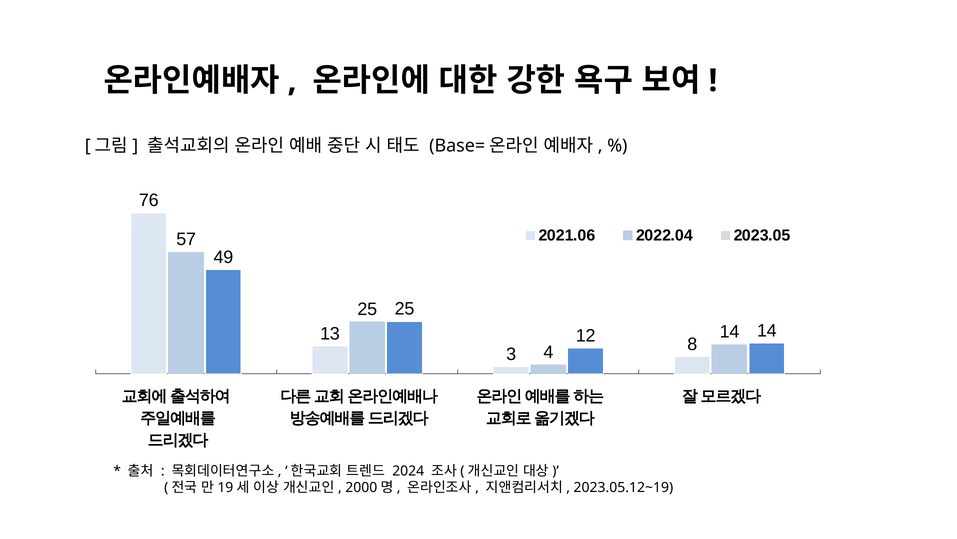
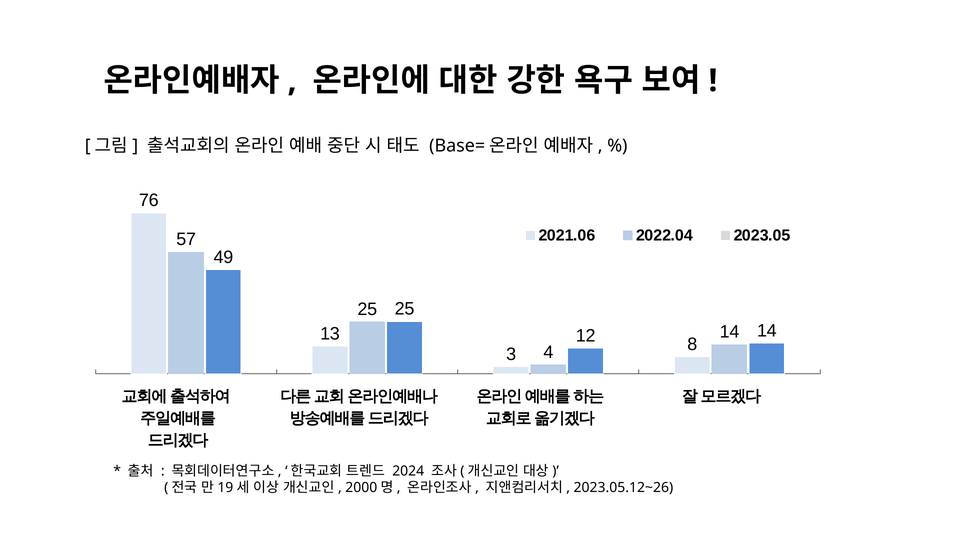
2023.05.12~19: 2023.05.12~19 -> 2023.05.12~26 (623, 487)
